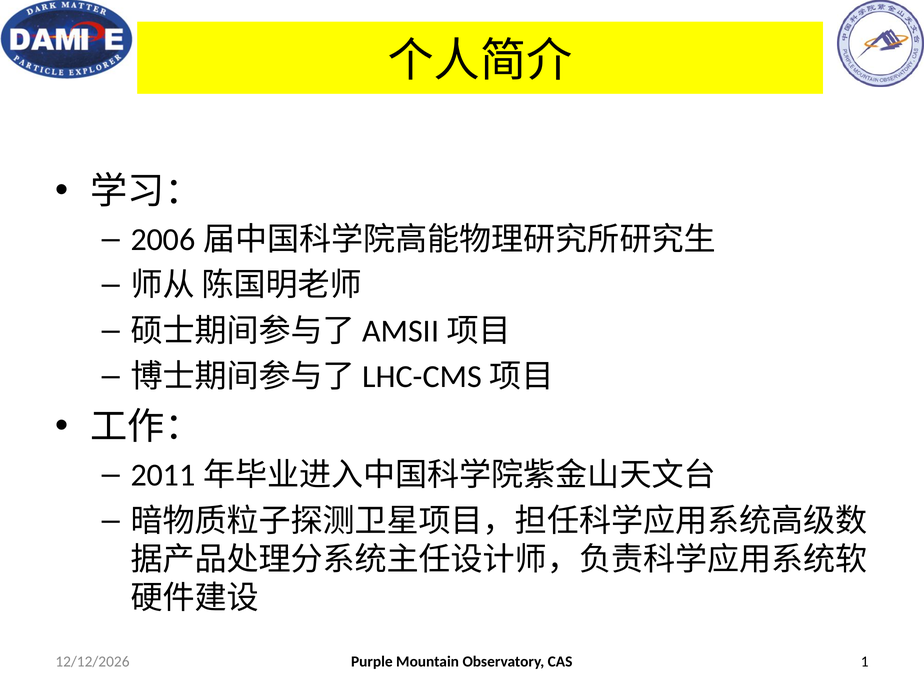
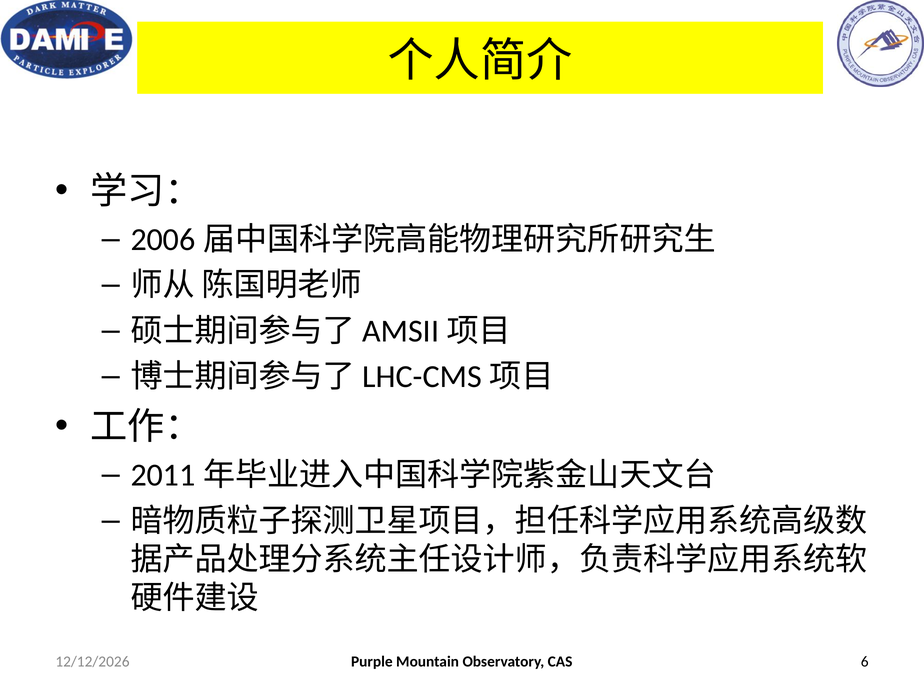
1: 1 -> 6 (865, 662)
